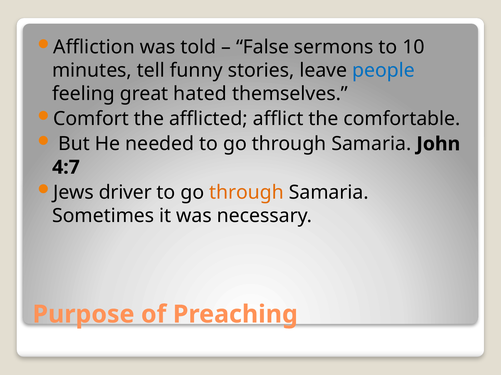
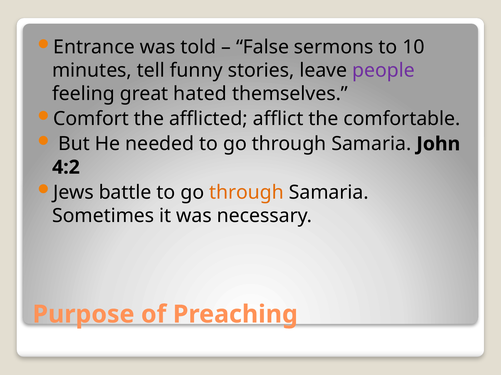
Affliction: Affliction -> Entrance (94, 47)
people colour: blue -> purple (383, 71)
4:7: 4:7 -> 4:2 (66, 168)
driver: driver -> battle (125, 193)
